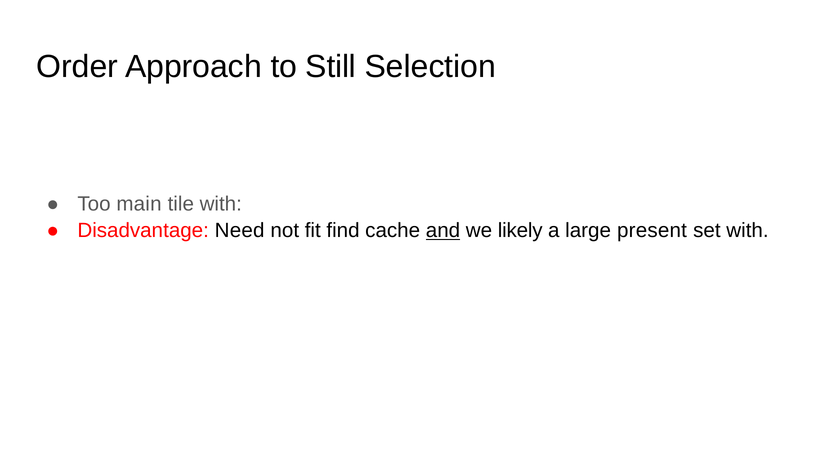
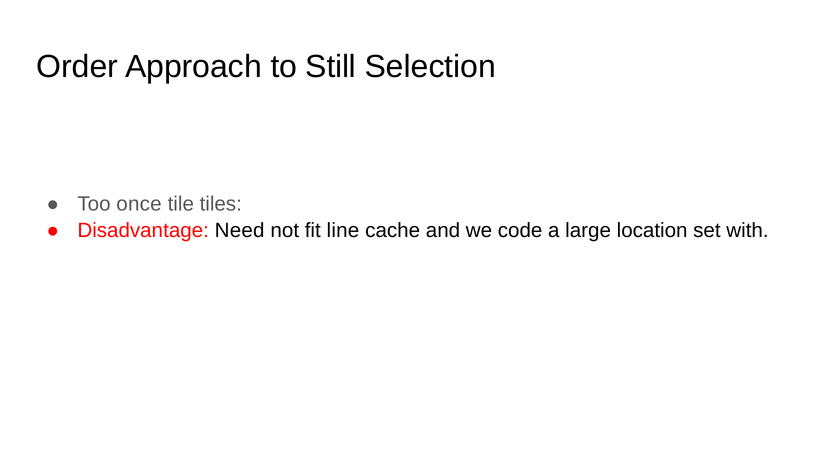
main: main -> once (139, 204)
tile with: with -> tiles (221, 204)
find: find -> line (343, 231)
and underline: present -> none (443, 231)
likely: likely -> code (520, 231)
present: present -> location (652, 231)
